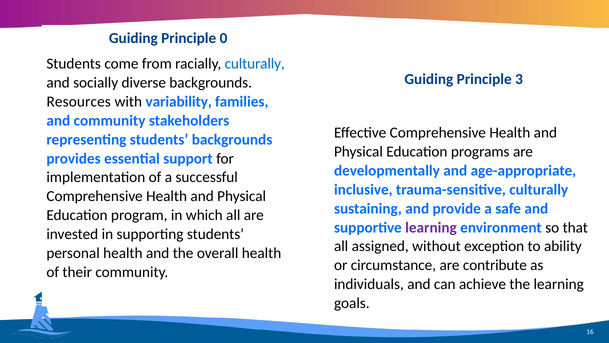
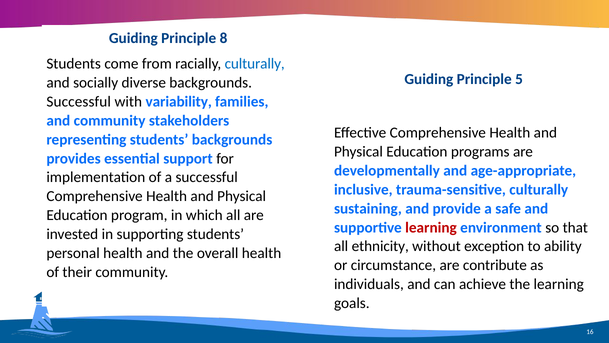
0: 0 -> 8 (224, 38)
3: 3 -> 5 (519, 79)
Resources: Resources -> Successful (79, 102)
learning colour: purple -> red (431, 227)
assigned: assigned -> ethnicity (380, 246)
